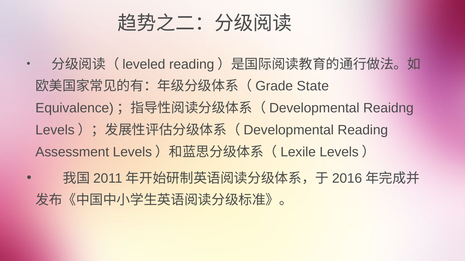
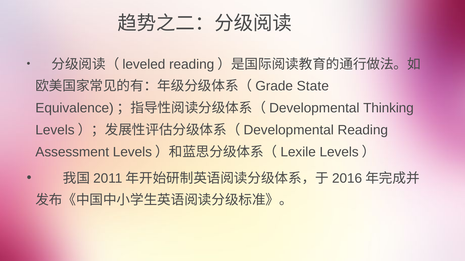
Reaidng: Reaidng -> Thinking (388, 108)
